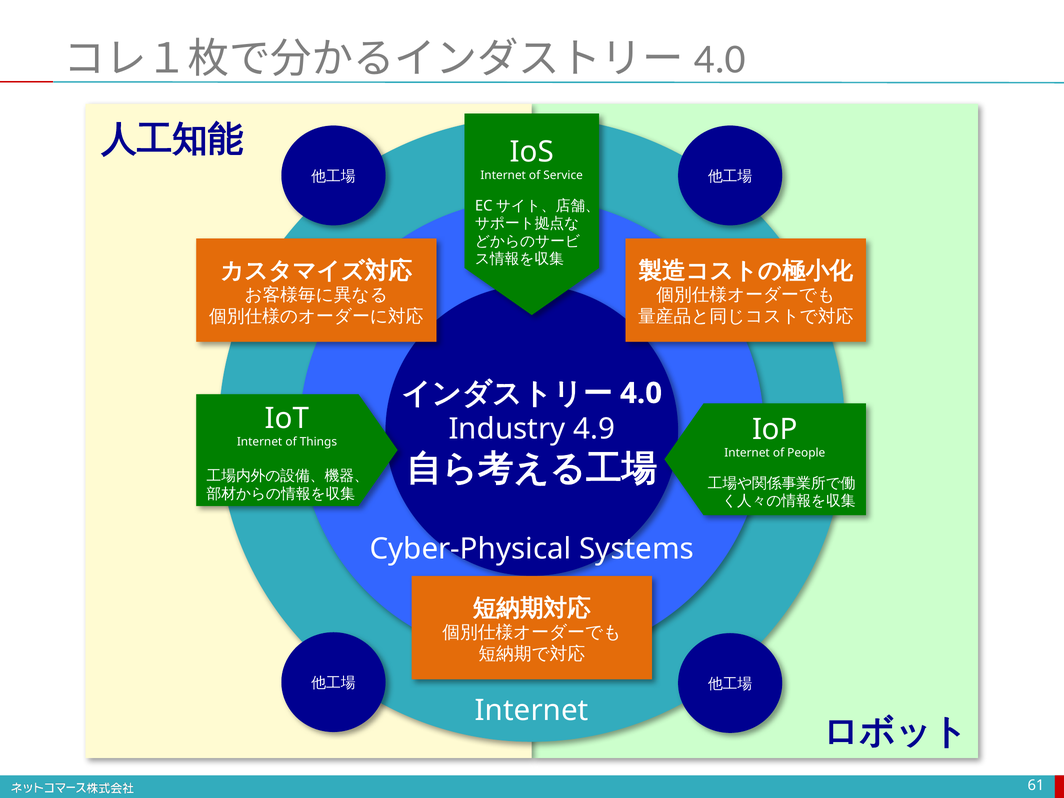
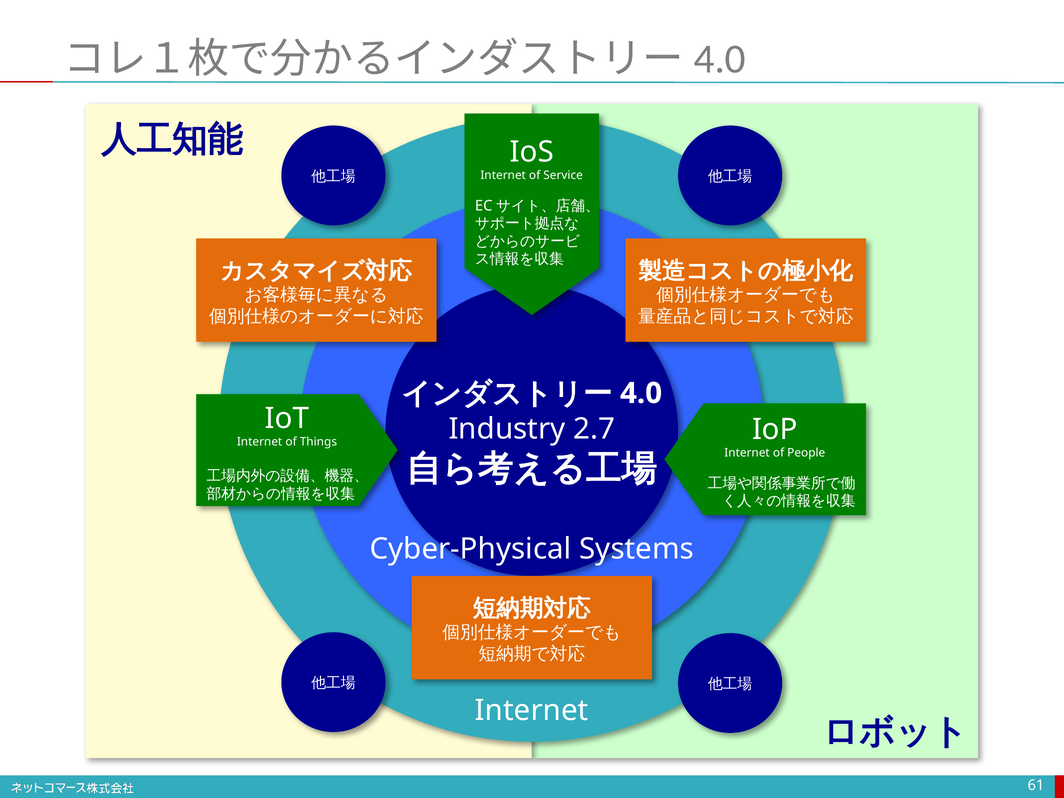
4.9: 4.9 -> 2.7 (594, 429)
